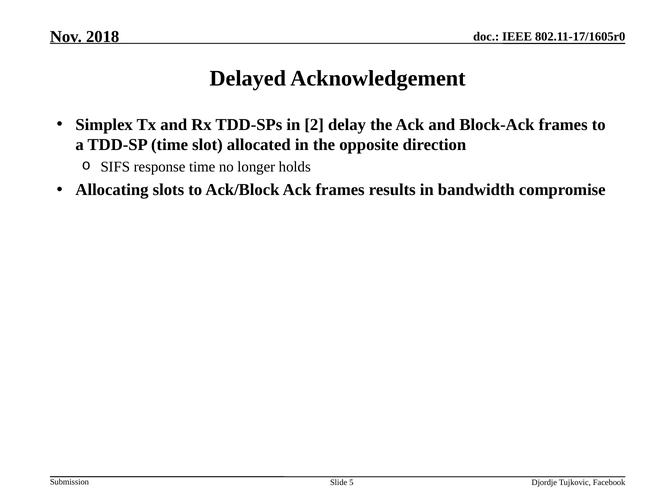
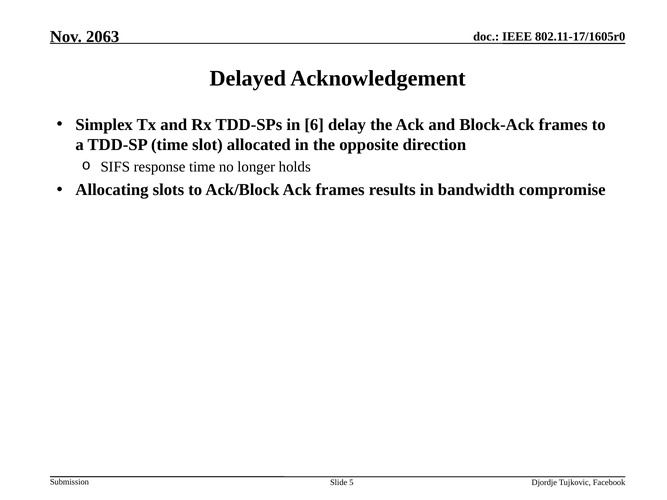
2018: 2018 -> 2063 (103, 37)
2: 2 -> 6 (314, 125)
